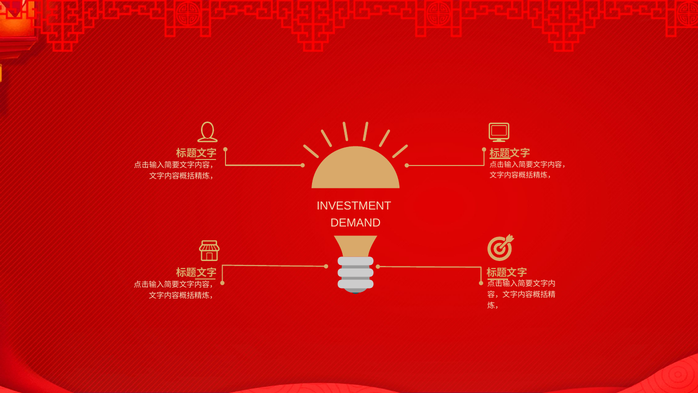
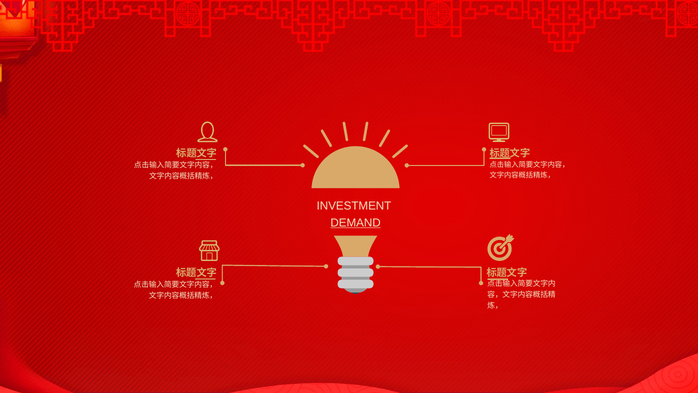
DEMAND underline: none -> present (356, 223)
